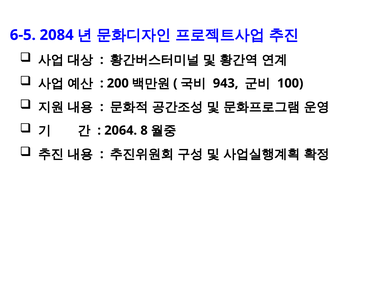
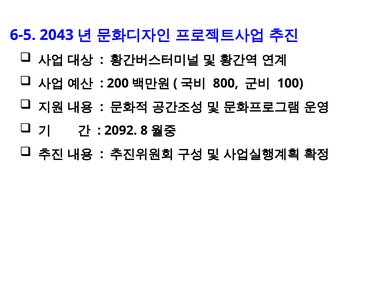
2084: 2084 -> 2043 (57, 35)
943: 943 -> 800 (226, 83)
2064: 2064 -> 2092 (121, 130)
